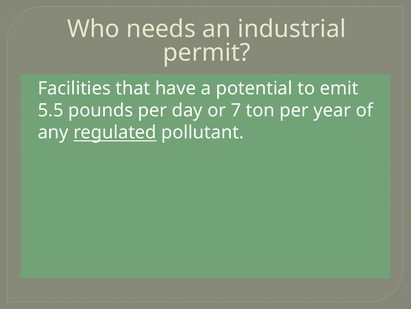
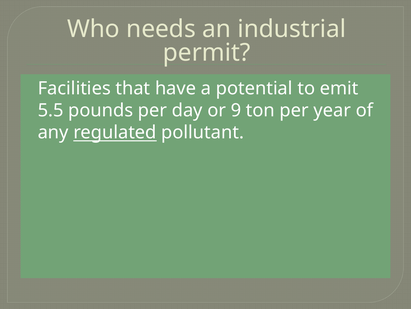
7: 7 -> 9 (236, 110)
